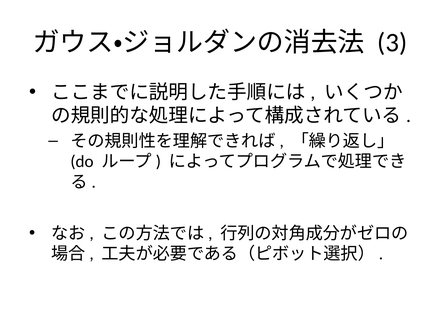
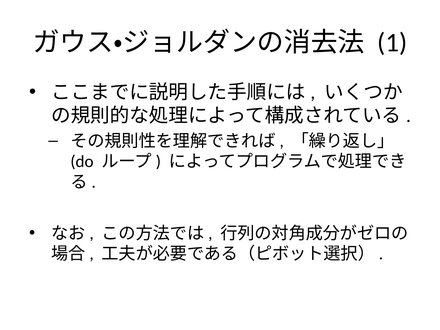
3: 3 -> 1 (392, 43)
